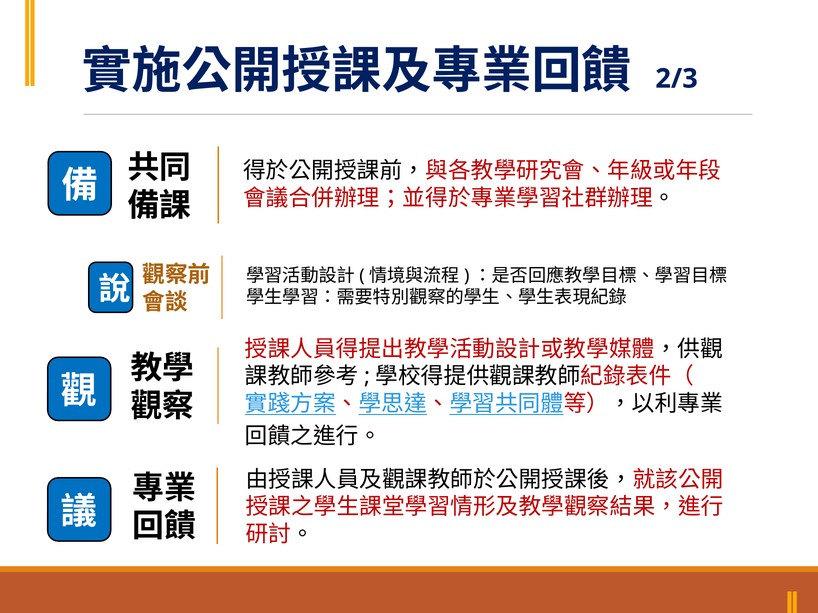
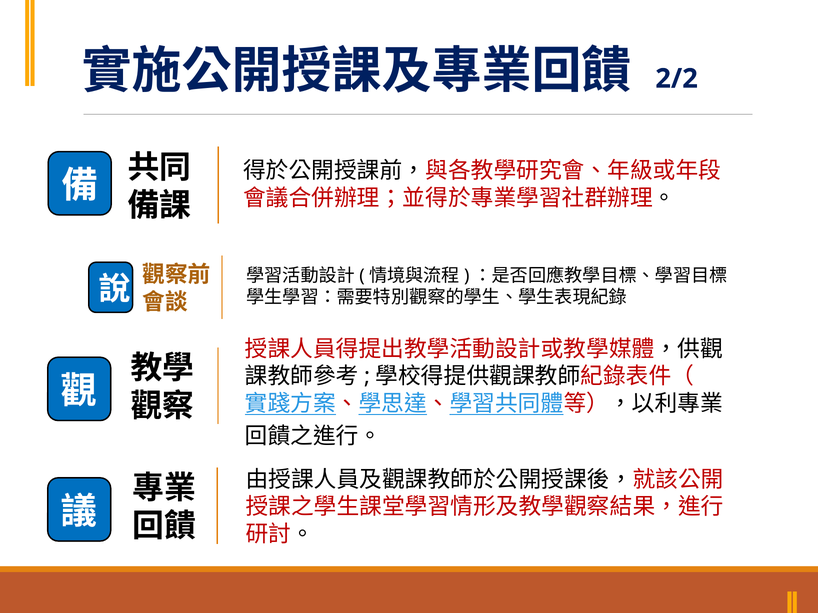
2/3: 2/3 -> 2/2 (677, 79)
